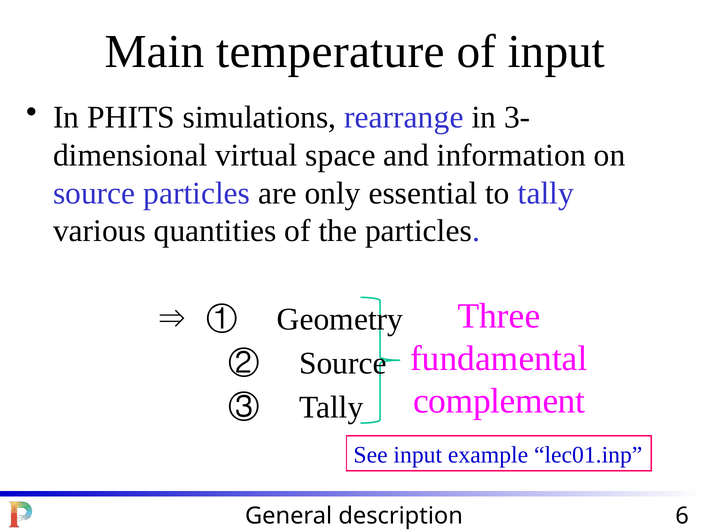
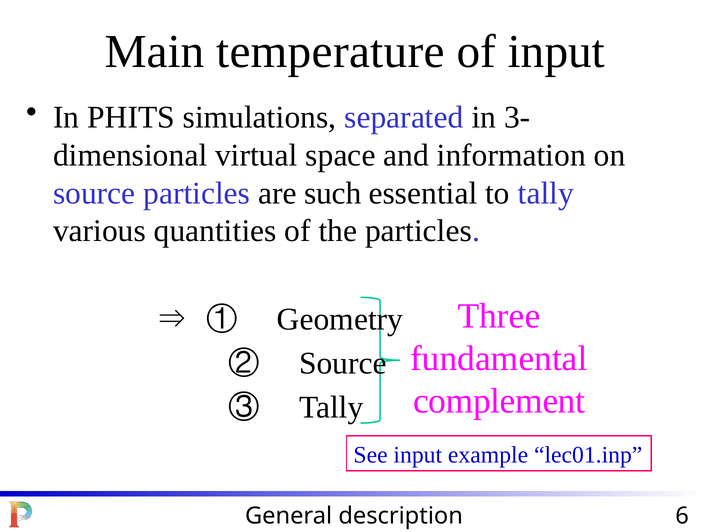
rearrange: rearrange -> separated (404, 118)
only: only -> such (333, 193)
